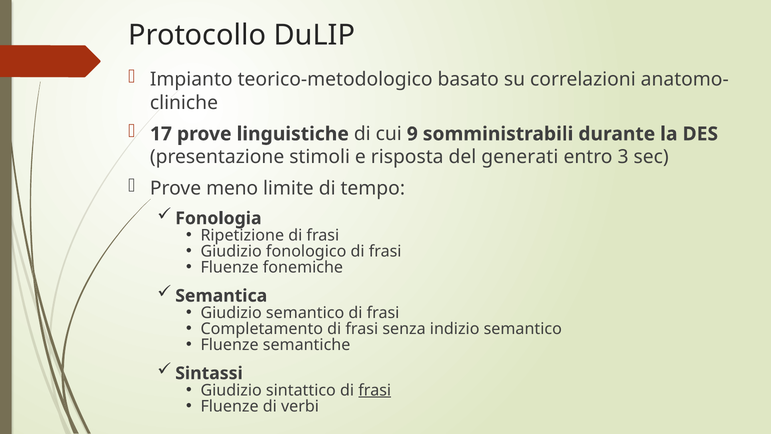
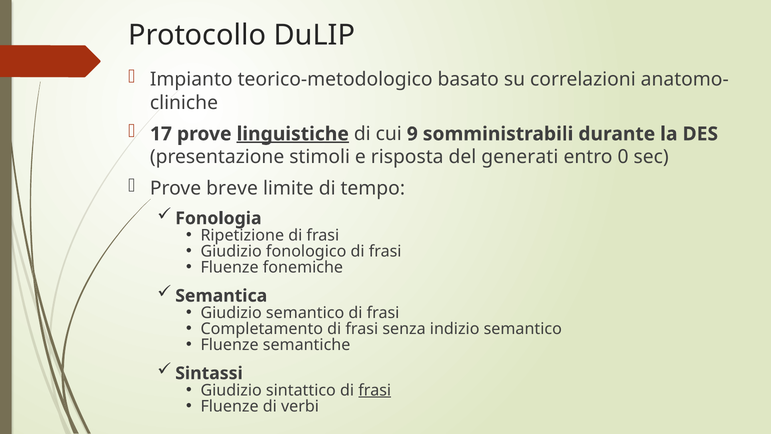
linguistiche underline: none -> present (293, 134)
3: 3 -> 0 (623, 157)
meno: meno -> breve (232, 188)
